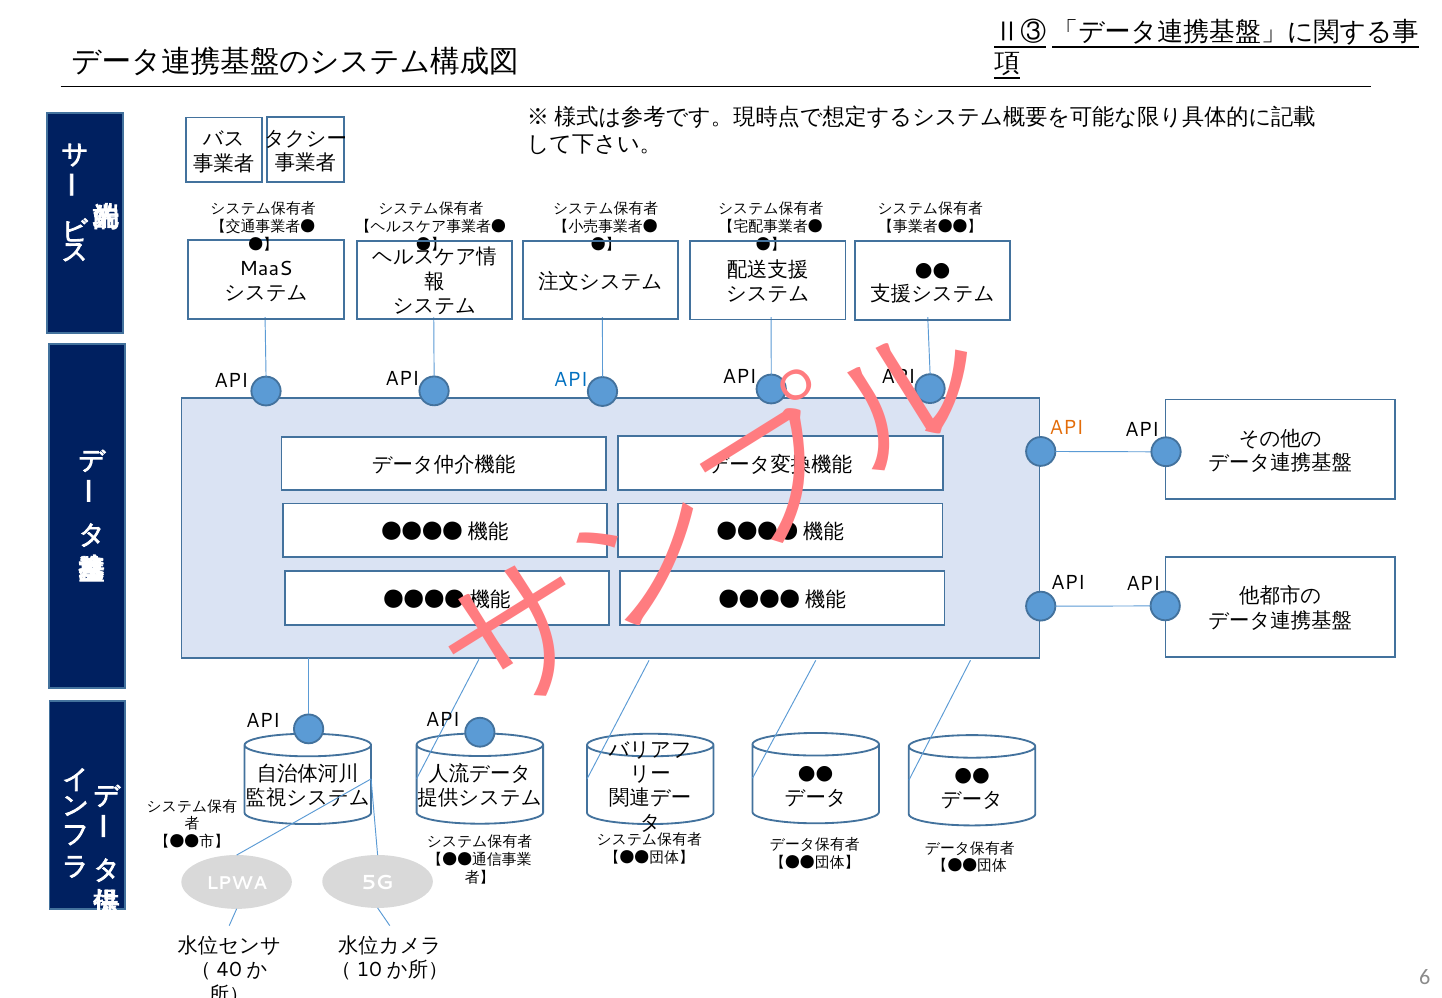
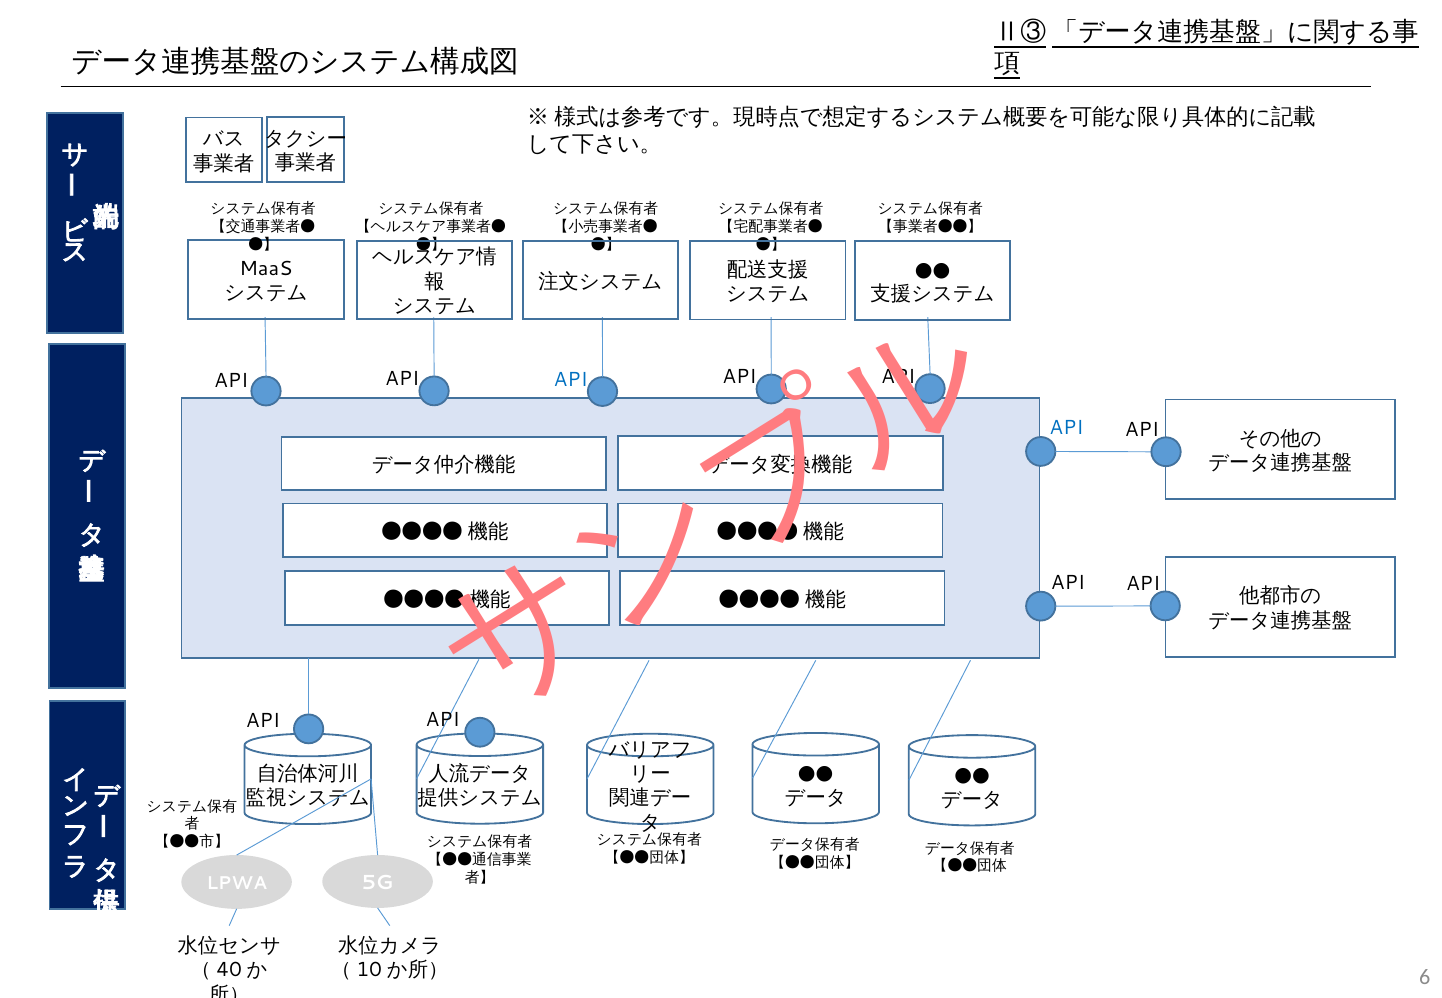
API colour: orange -> blue (1066, 428)
